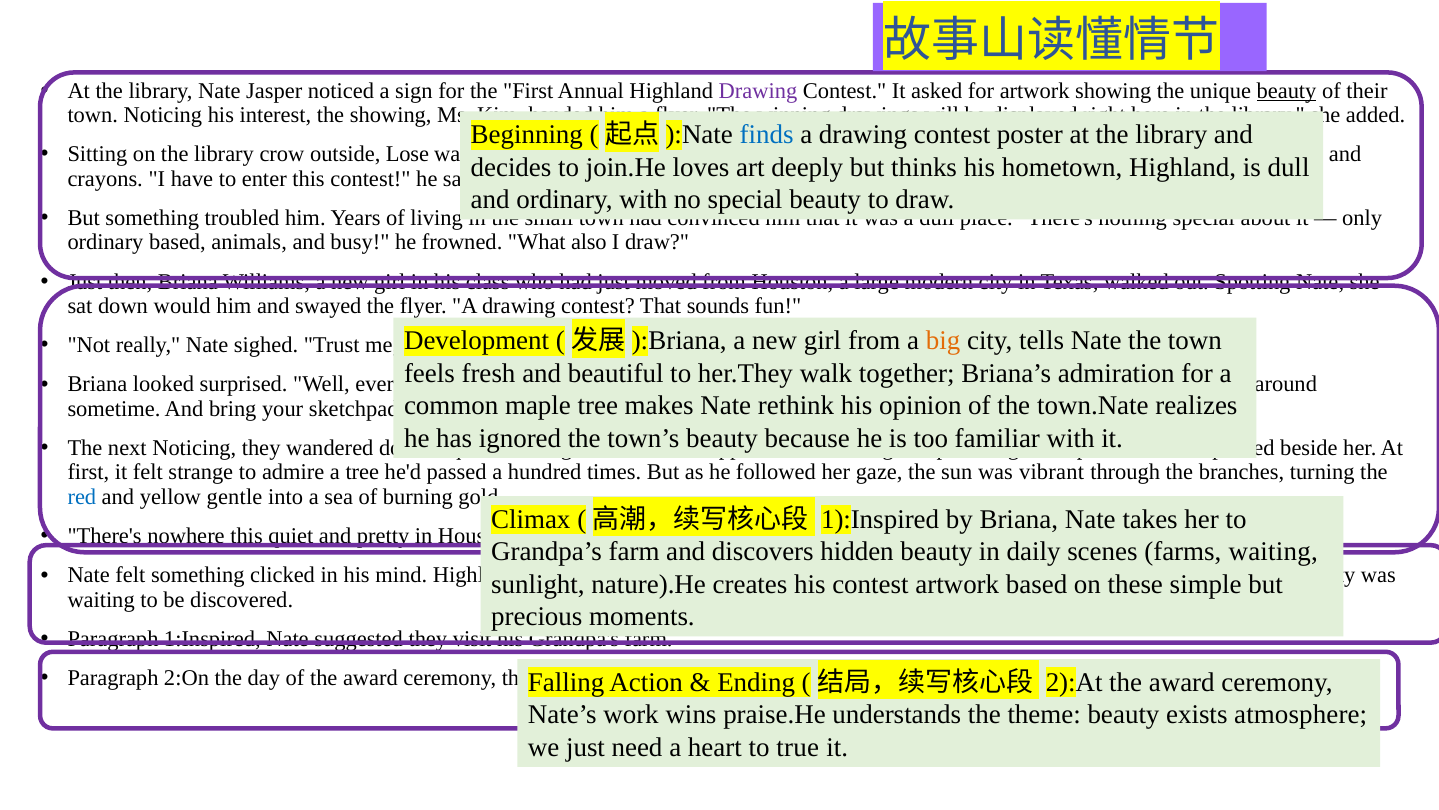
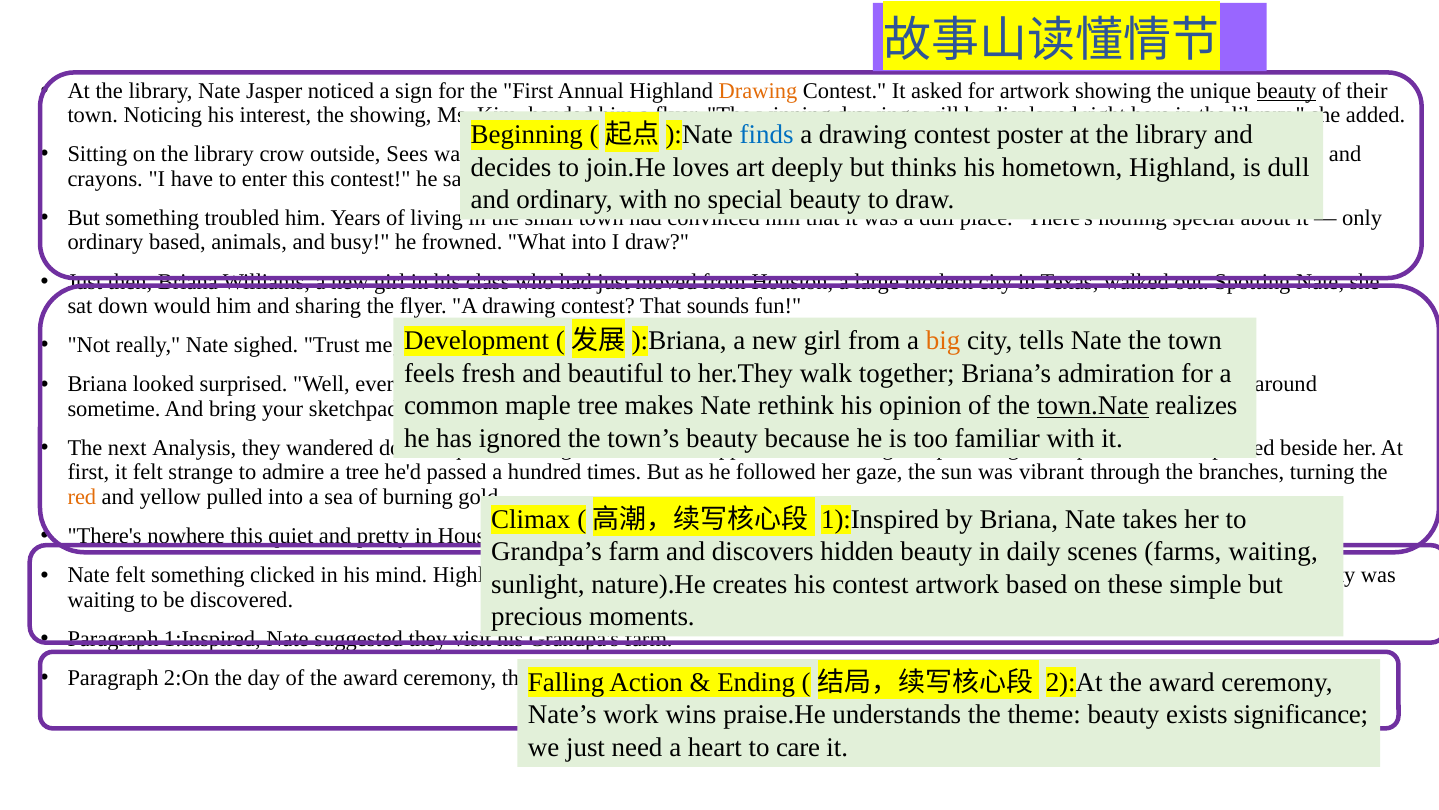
Drawing colour: purple -> orange (758, 91)
Lose: Lose -> Sees (407, 154)
What also: also -> into (589, 242)
swayed: swayed -> sharing (328, 306)
town.Nate underline: none -> present (1093, 406)
next Noticing: Noticing -> Analysis (194, 448)
red colour: blue -> orange (82, 497)
gentle: gentle -> pulled (235, 497)
atmosphere: atmosphere -> significance (1301, 714)
true: true -> care (798, 747)
